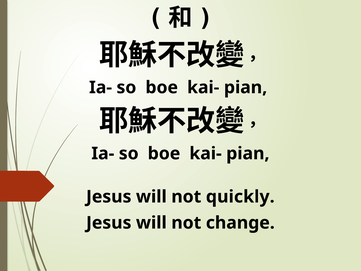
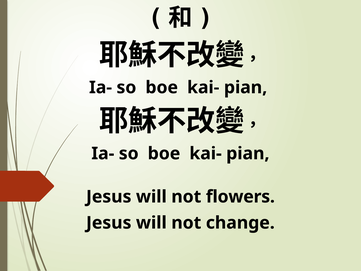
quickly: quickly -> flowers (240, 197)
